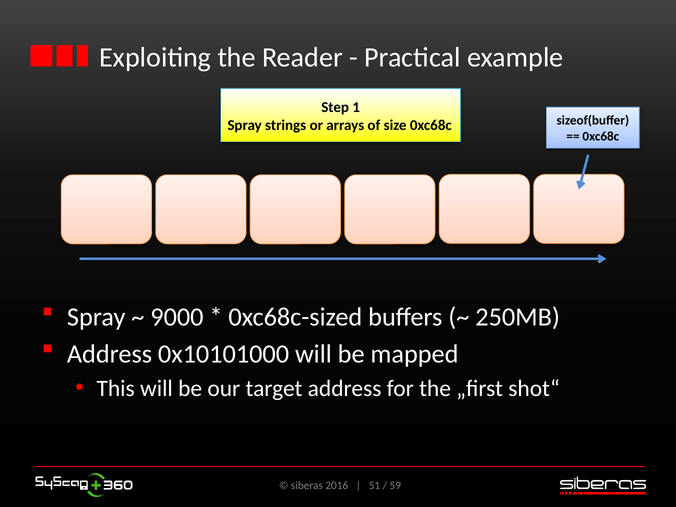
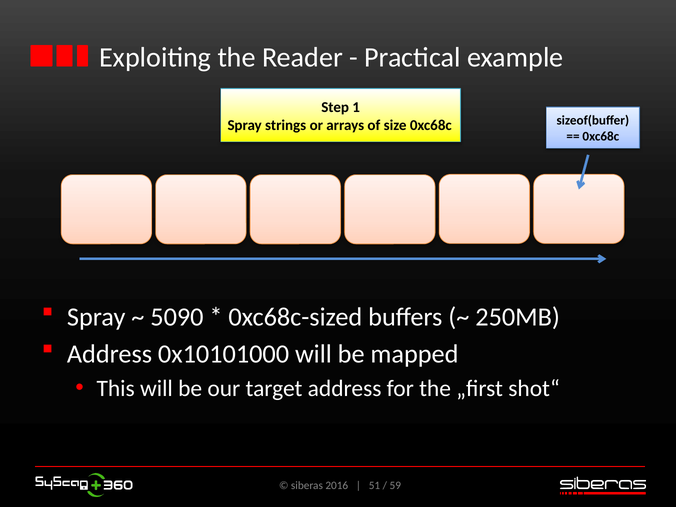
9000: 9000 -> 5090 (177, 317)
